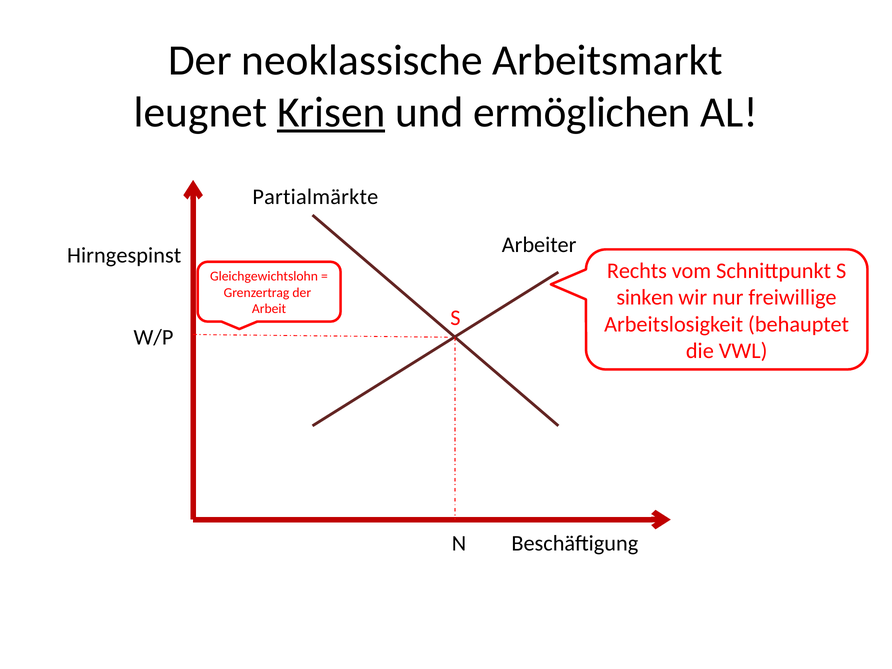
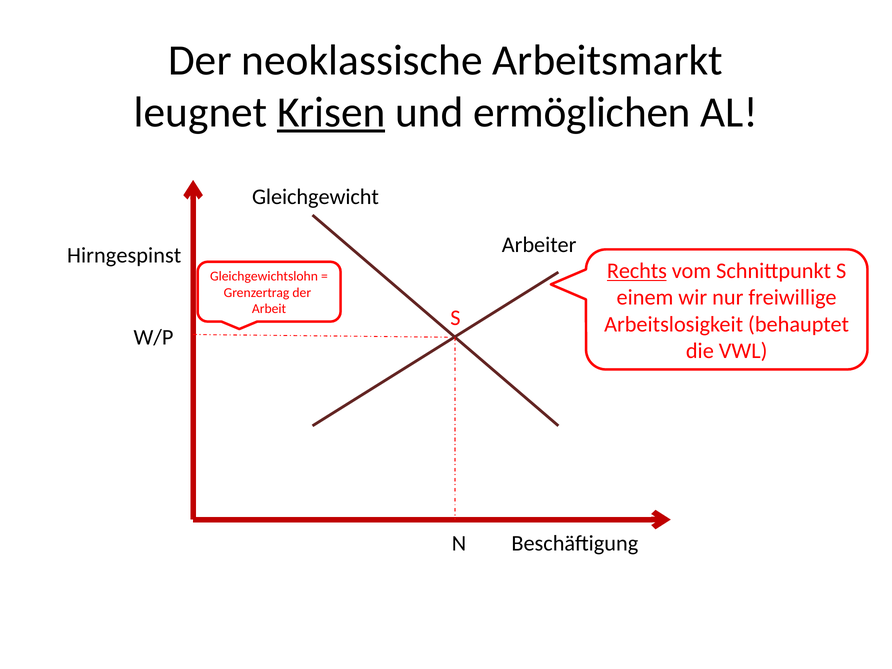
Partialmärkte: Partialmärkte -> Gleichgewicht (315, 197)
Rechts underline: none -> present (637, 271)
sinken: sinken -> einem (645, 298)
